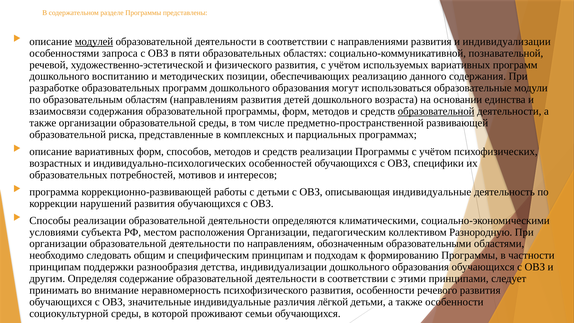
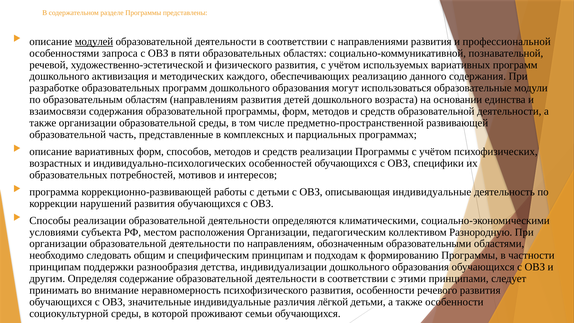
и индивидуализации: индивидуализации -> профессиональной (507, 42)
воспитанию: воспитанию -> активизация (120, 76)
позиции: позиции -> каждого (247, 76)
образовательной underline: present -> none (436, 111)
риска: риска -> часть (122, 135)
